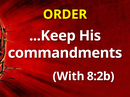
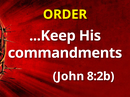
With: With -> John (68, 77)
